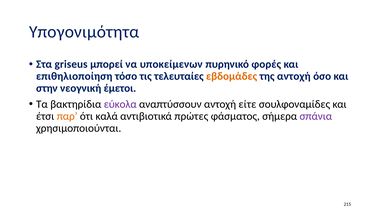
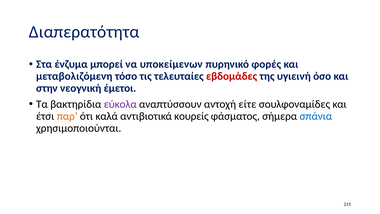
Υπογονιμότητα: Υπογονιμότητα -> Διαπερατότητα (84, 32)
griseus: griseus -> ένζυμα (71, 64)
επιθηλιοποίηση: επιθηλιοποίηση -> μεταβολιζόμενη (74, 76)
εβδομάδες colour: orange -> red (232, 76)
της αντοχή: αντοχή -> υγιεινή (294, 76)
πρώτες: πρώτες -> κουρείς (191, 116)
σπάνια colour: purple -> blue (316, 116)
